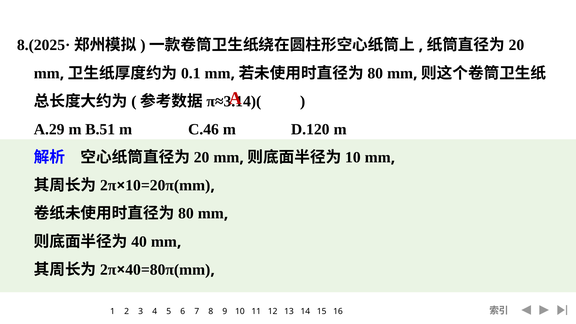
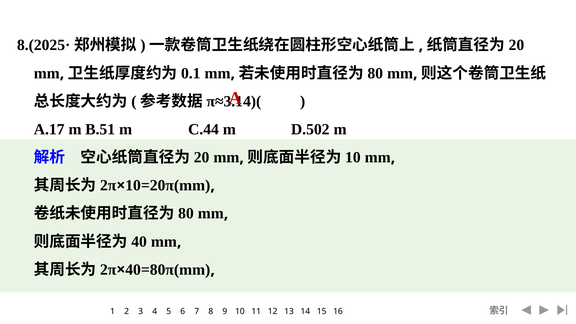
A.29: A.29 -> A.17 (49, 129)
C.46: C.46 -> C.44 (203, 129)
D.120: D.120 -> D.502 (310, 129)
